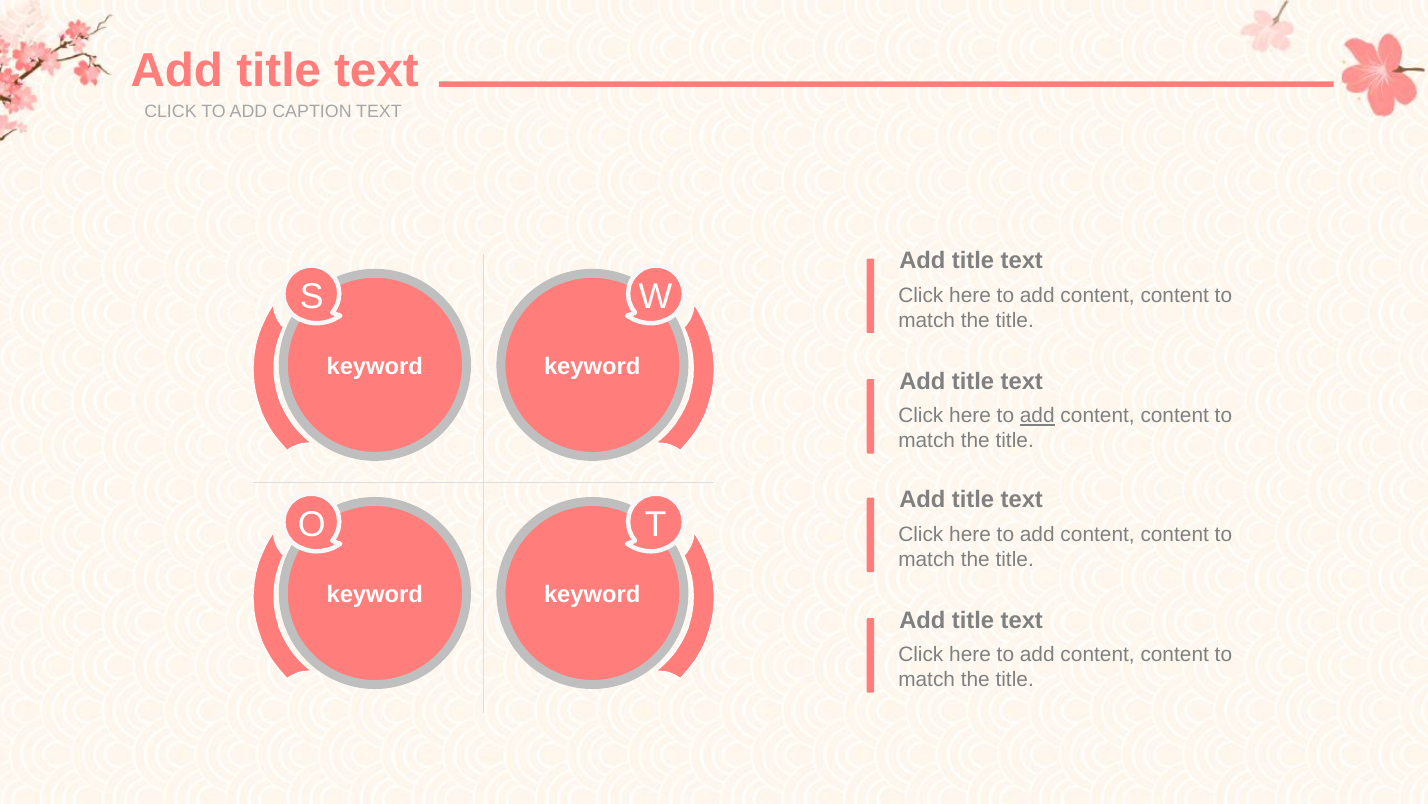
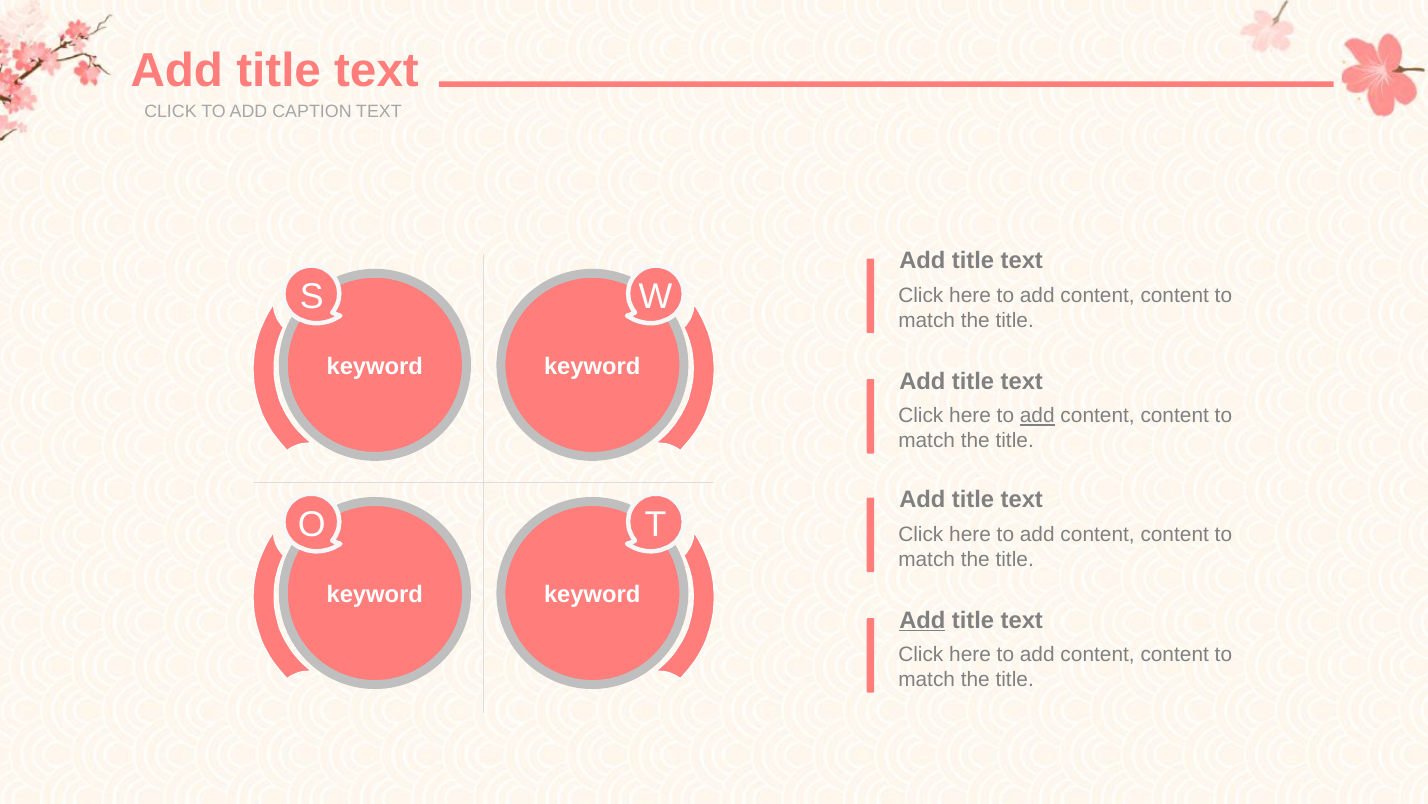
Add underline: none -> present (922, 620)
